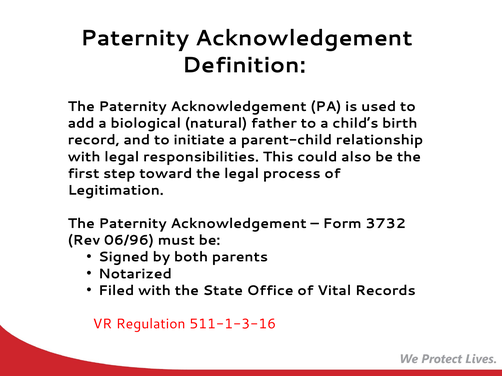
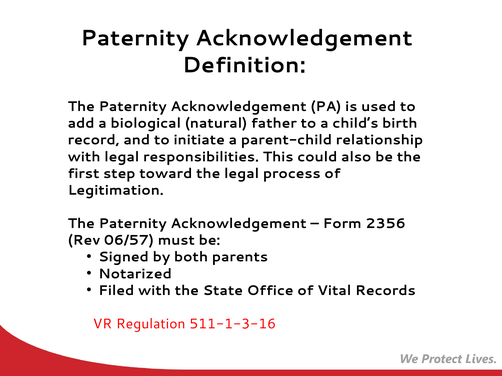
3732: 3732 -> 2356 (386, 224)
06/96: 06/96 -> 06/57 (129, 241)
